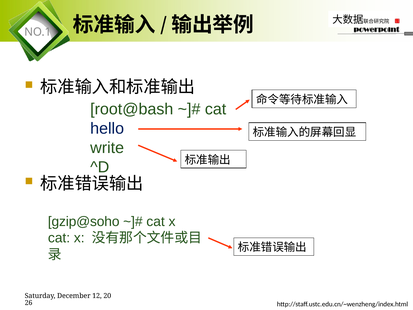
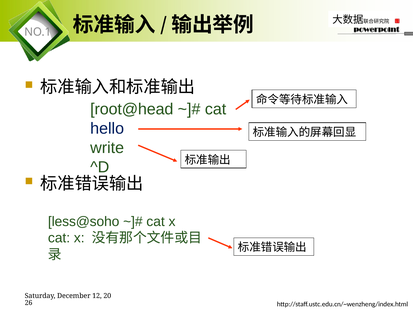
root@bash: root@bash -> root@head (132, 109)
gzip@soho: gzip@soho -> less@soho (84, 221)
